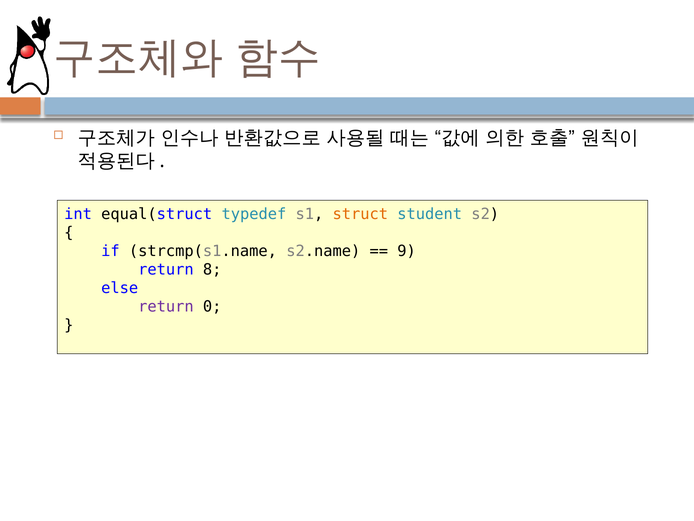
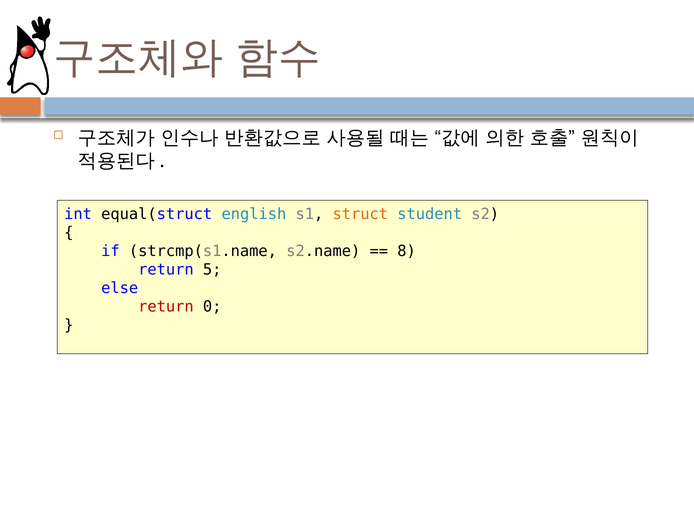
typedef: typedef -> english (254, 214)
9: 9 -> 8 (407, 251)
8: 8 -> 5 (212, 269)
return colour: purple -> red (166, 306)
